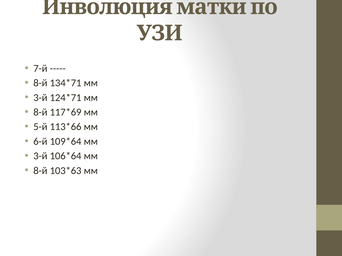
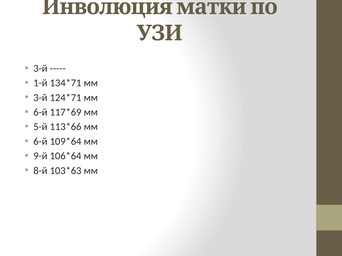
7-й: 7-й -> 3-й (40, 69)
8-й: 8-й -> 1-й (40, 83)
8-й: 8-й -> 6-й (40, 112)
3-й: 3-й -> 9-й (40, 156)
